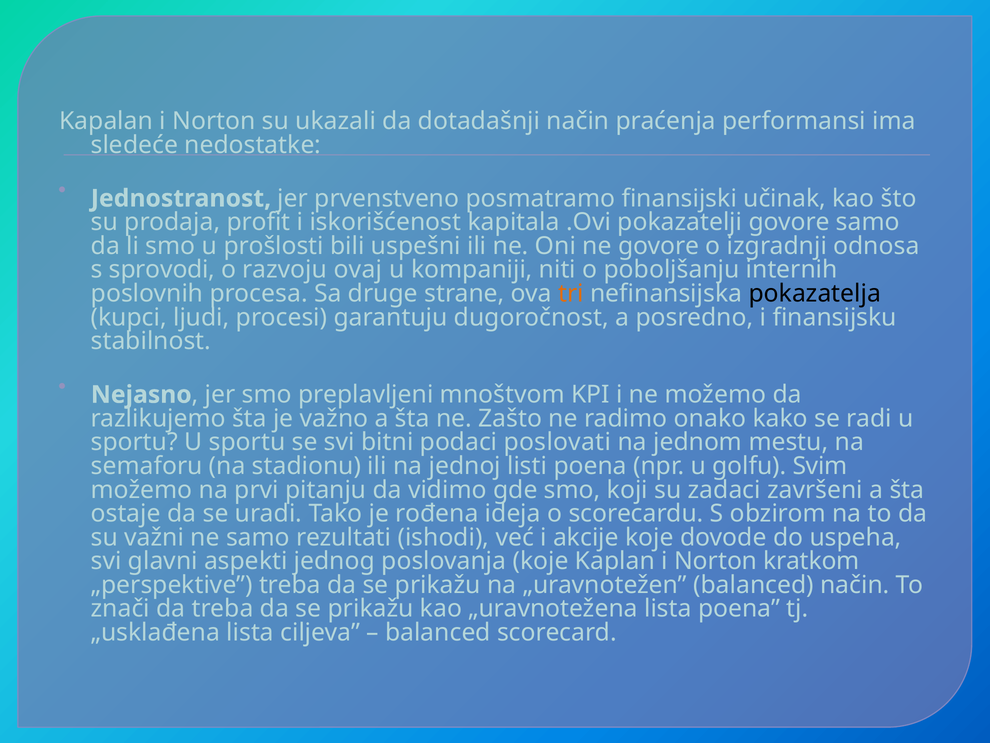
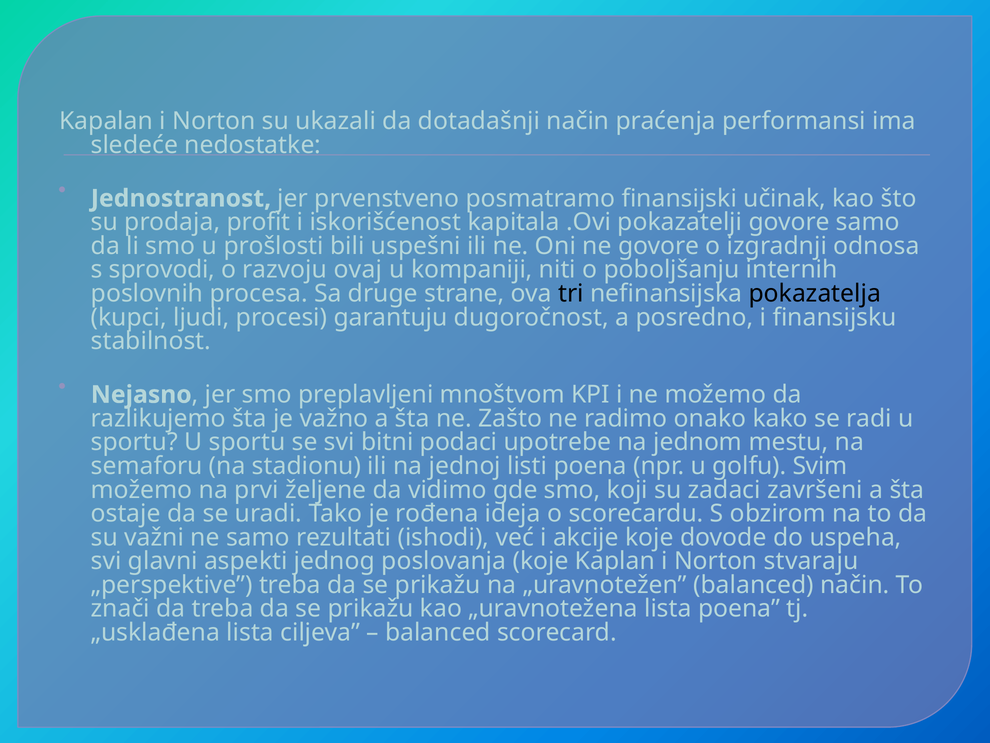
tri colour: orange -> black (571, 293)
poslovati: poslovati -> upotrebe (557, 442)
pitanju: pitanju -> željene (326, 490)
kratkom: kratkom -> stvaraju (811, 561)
